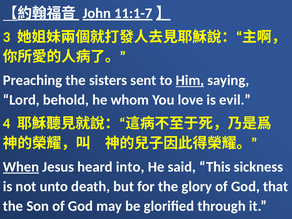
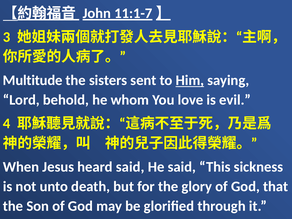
Preaching: Preaching -> Multitude (33, 80)
When underline: present -> none (21, 167)
heard into: into -> said (130, 167)
